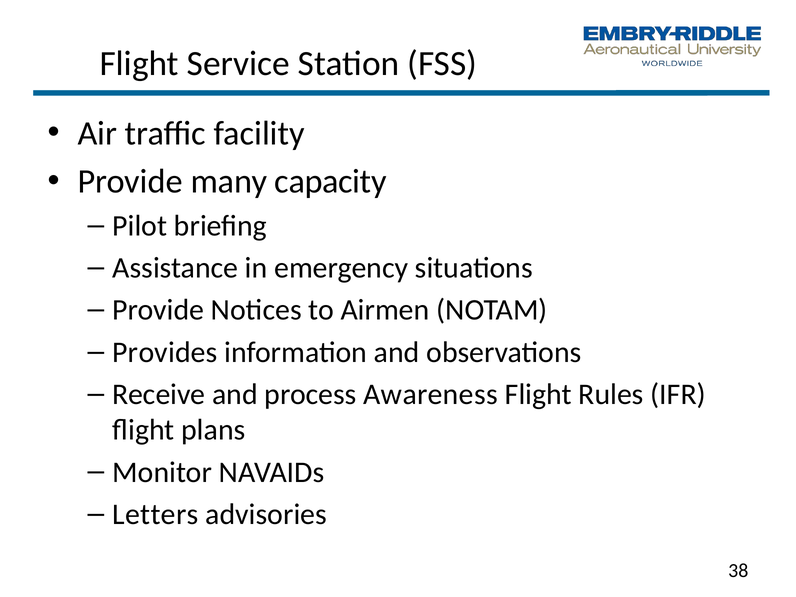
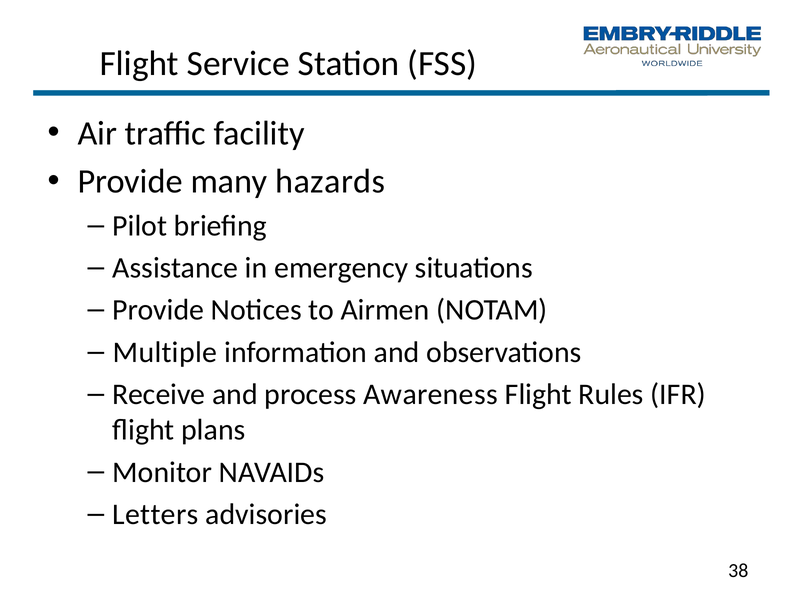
capacity: capacity -> hazards (330, 182)
Provides: Provides -> Multiple (165, 352)
